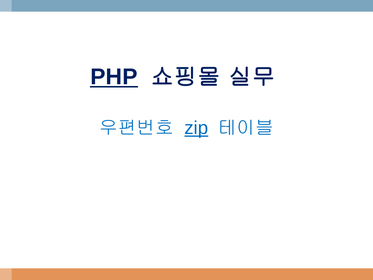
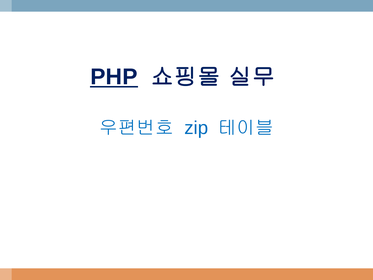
zip underline: present -> none (196, 128)
